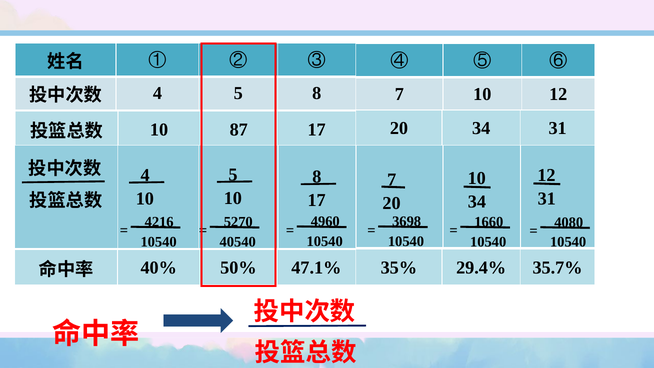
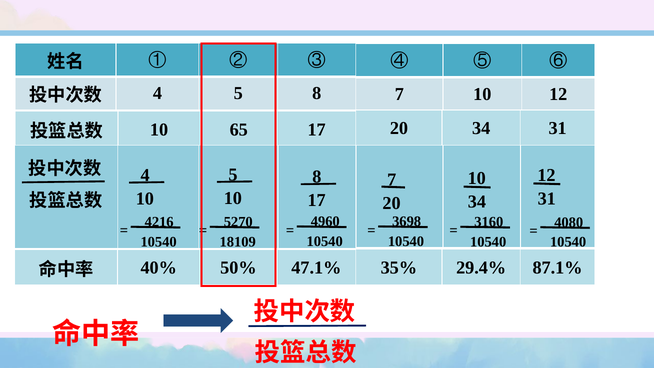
87: 87 -> 65 (239, 130)
1660: 1660 -> 3160 (489, 222)
40540: 40540 -> 18109 (238, 242)
35.7%: 35.7% -> 87.1% (558, 268)
